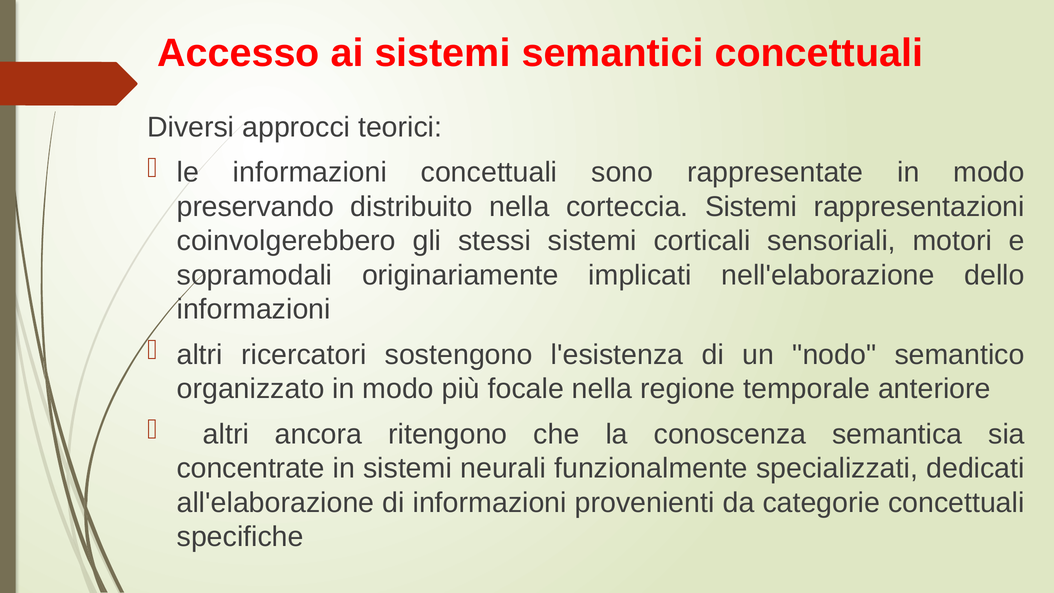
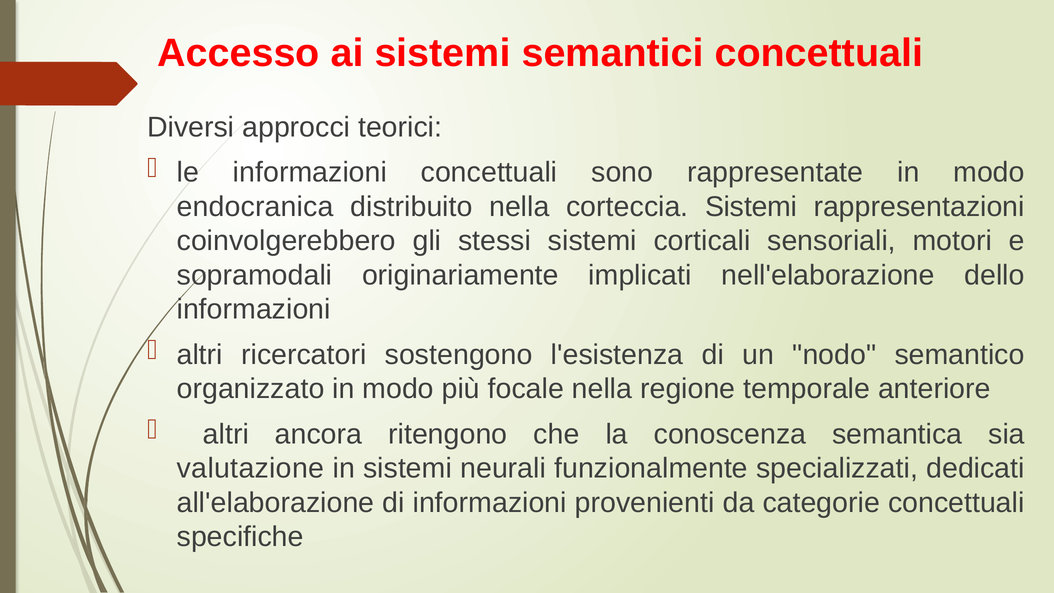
preservando: preservando -> endocranica (255, 207)
concentrate: concentrate -> valutazione (250, 468)
